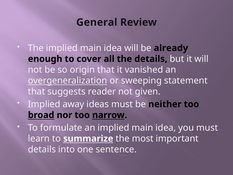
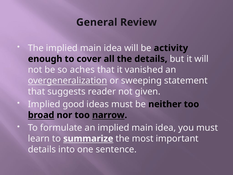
already: already -> activity (171, 48)
origin: origin -> aches (82, 70)
away: away -> good (73, 104)
